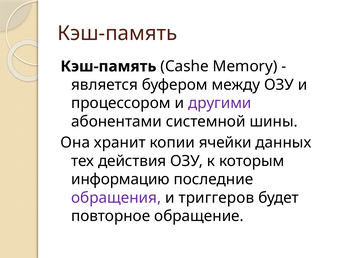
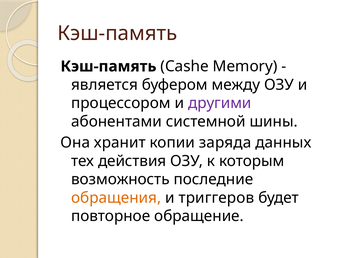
ячейки: ячейки -> заряда (225, 143)
информацию: информацию -> возможность (120, 179)
обращения colour: purple -> orange (116, 198)
